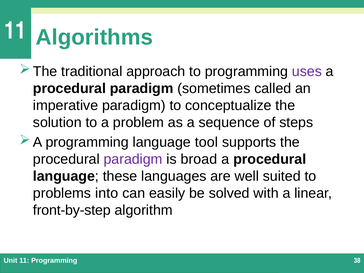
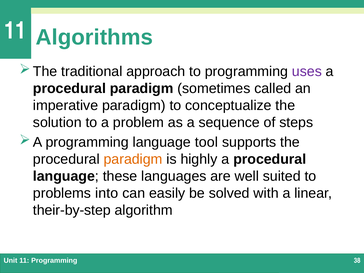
paradigm colour: purple -> orange (133, 159)
broad: broad -> highly (199, 159)
front-by-step: front-by-step -> their-by-step (72, 210)
